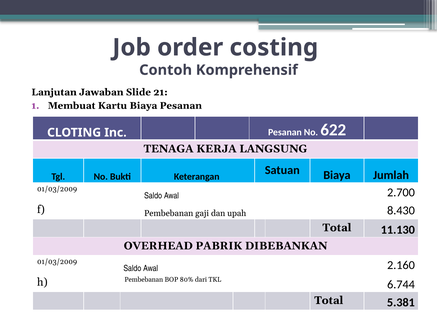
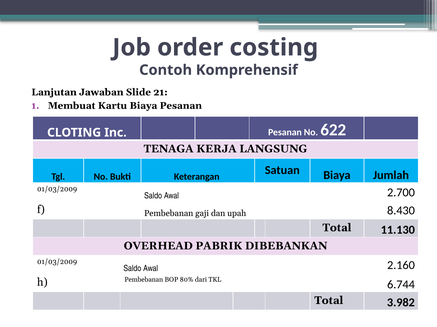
5.381: 5.381 -> 3.982 (401, 303)
